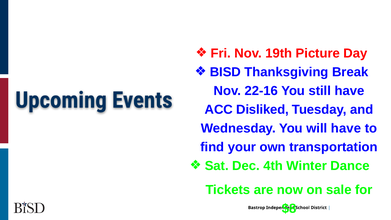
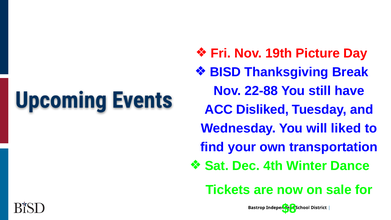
22-16: 22-16 -> 22-88 (261, 91)
will have: have -> liked (346, 128)
